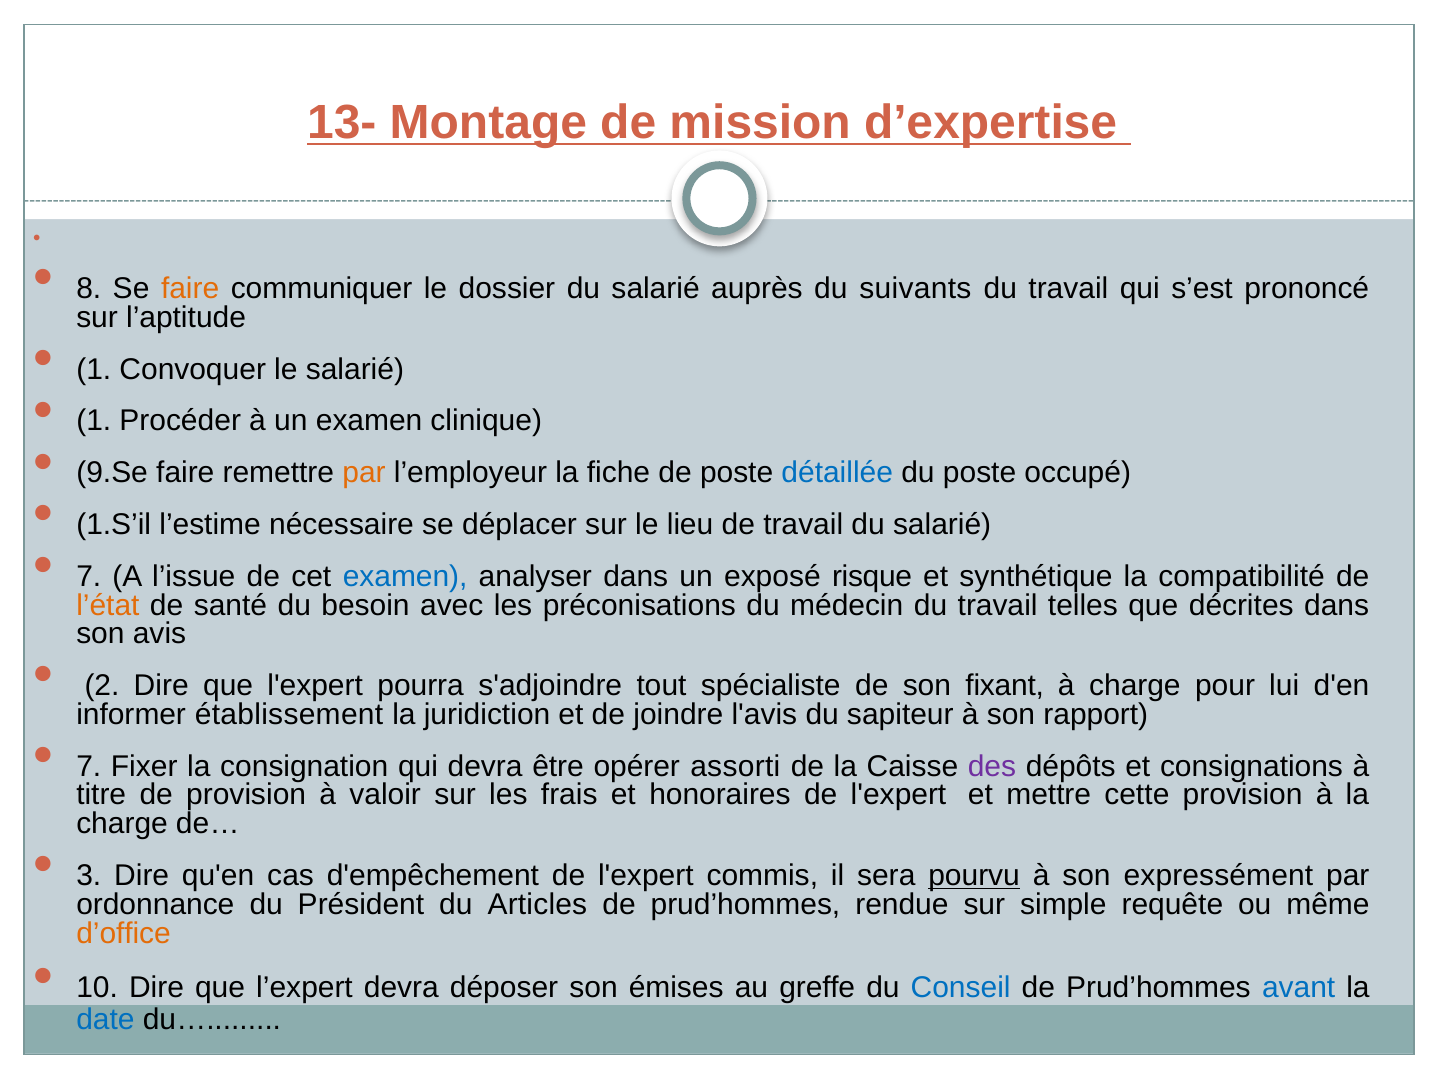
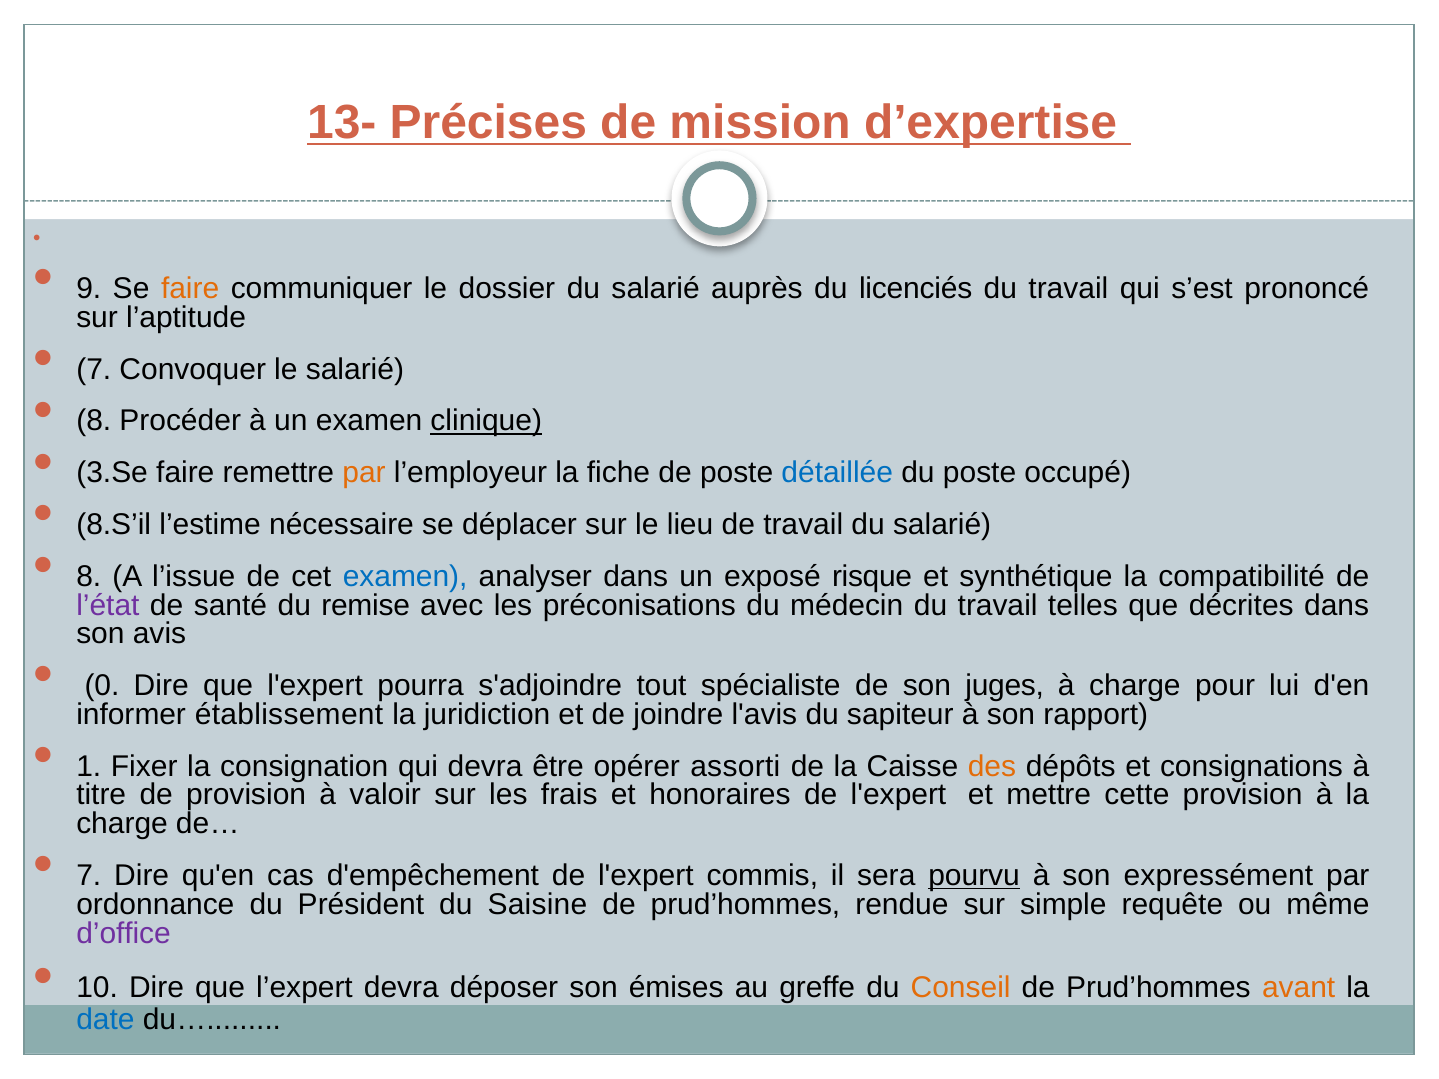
Montage: Montage -> Précises (488, 123)
8: 8 -> 9 (89, 289)
suivants: suivants -> licenciés (916, 289)
1: 1 -> 7 (94, 369)
1: 1 -> 8 (94, 421)
clinique underline: none -> present (486, 421)
9.Se: 9.Se -> 3.Se (112, 473)
1.S’il: 1.S’il -> 8.S’il (114, 525)
7: 7 -> 8 (89, 577)
l’état colour: orange -> purple (108, 605)
besoin: besoin -> remise (366, 605)
2: 2 -> 0 (102, 686)
fixant: fixant -> juges (1005, 686)
7: 7 -> 1 (89, 766)
des colour: purple -> orange (992, 766)
3: 3 -> 7 (89, 876)
Articles: Articles -> Saisine (537, 905)
d’office colour: orange -> purple (124, 933)
Conseil colour: blue -> orange (961, 988)
avant colour: blue -> orange (1299, 988)
